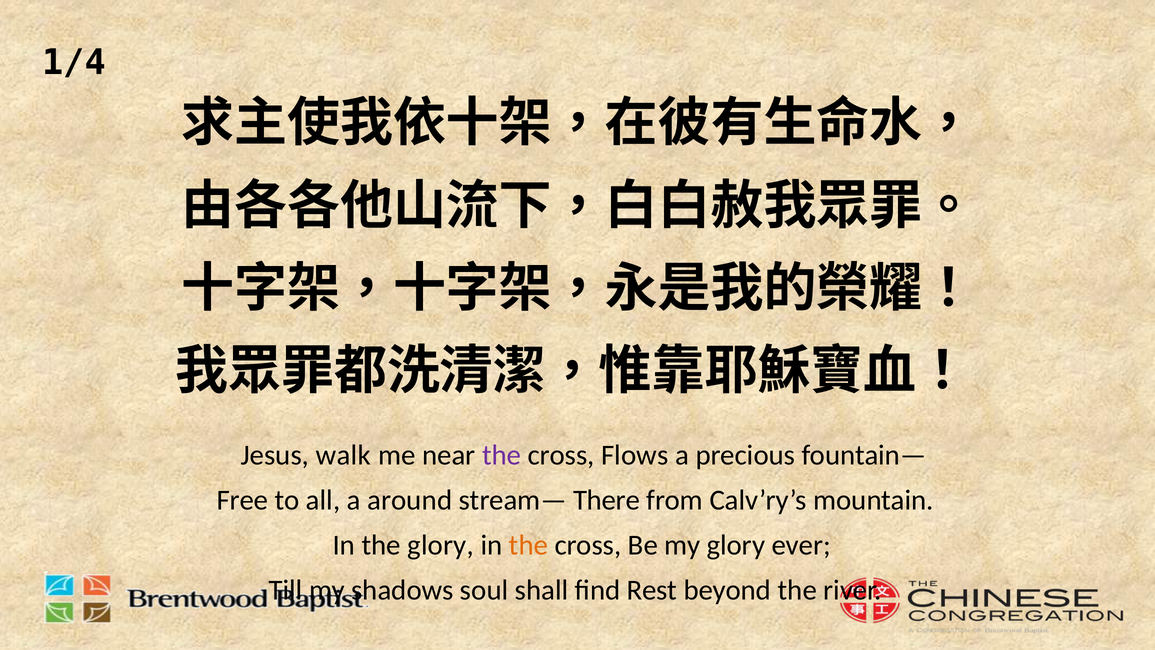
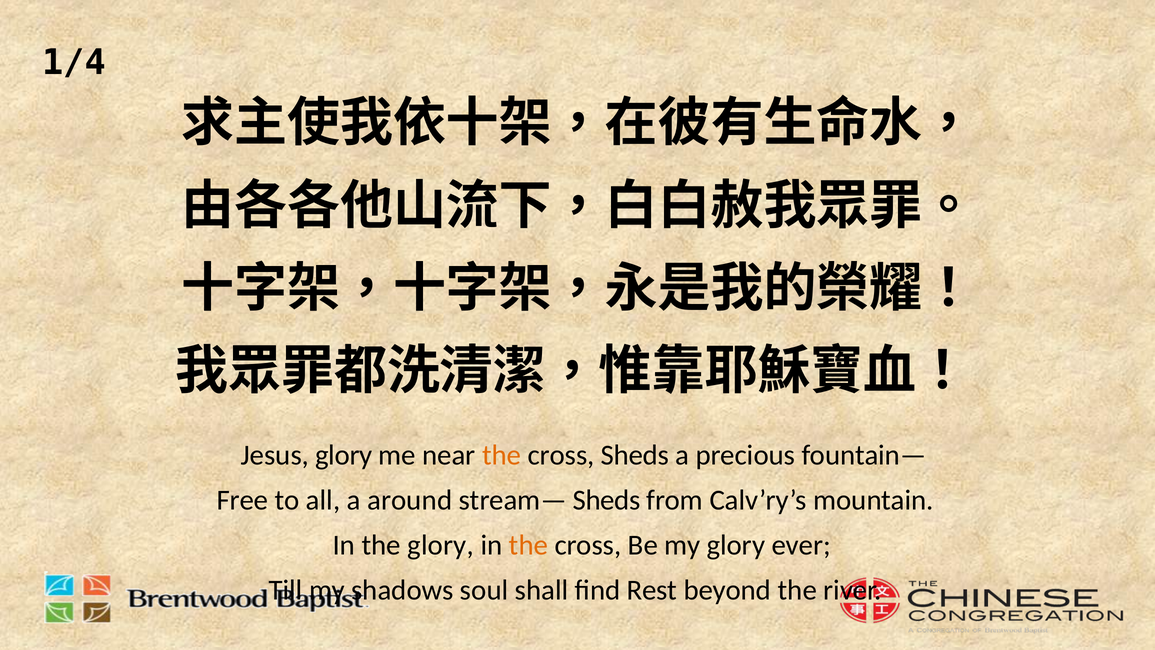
Jesus walk: walk -> glory (344, 455)
the colour: purple -> orange (502, 455)
cross Flows: Flows -> Sheds (635, 455)
stream— There: There -> Sheds (607, 500)
